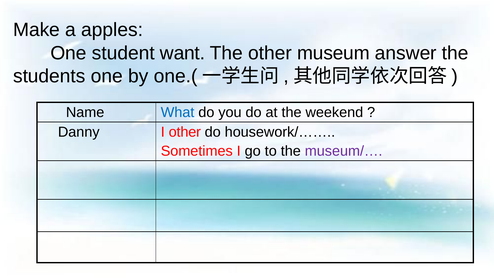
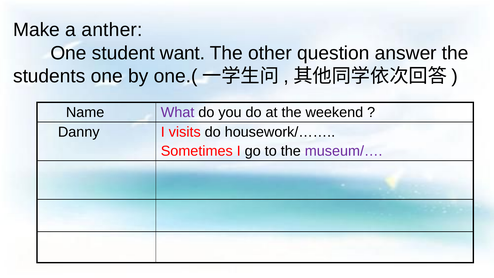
apples: apples -> anther (112, 30)
museum: museum -> question (333, 53)
What colour: blue -> purple (178, 112)
I other: other -> visits (185, 132)
